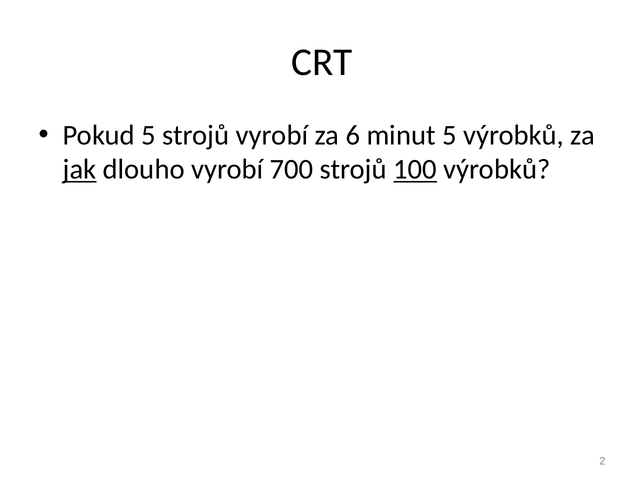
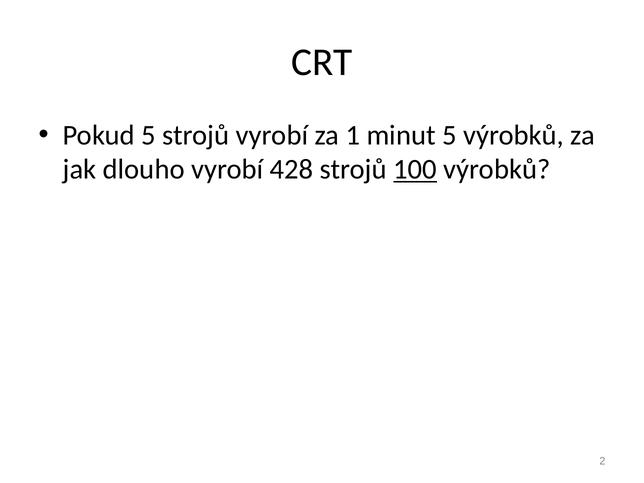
6: 6 -> 1 (353, 135)
jak underline: present -> none (80, 169)
700: 700 -> 428 (292, 169)
